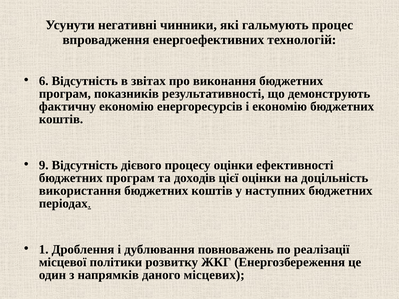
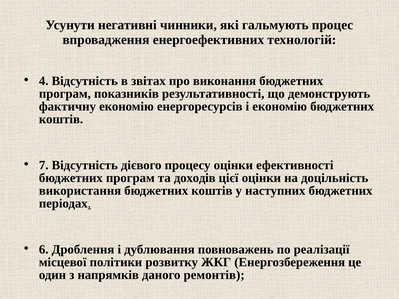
6: 6 -> 4 (44, 81)
9: 9 -> 7 (44, 165)
1: 1 -> 6 (44, 250)
місцевих: місцевих -> ремонтів (214, 275)
